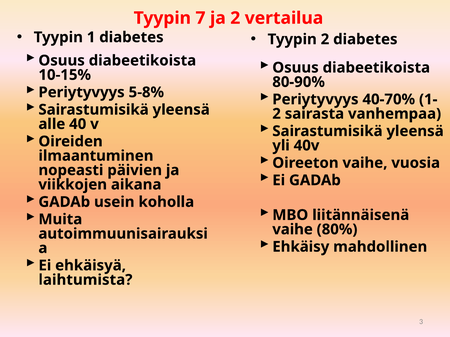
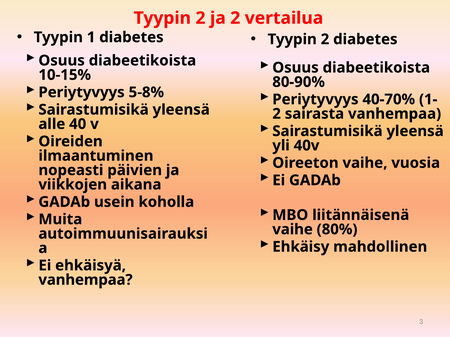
7: 7 -> 2 (200, 18)
laihtumista: laihtumista -> vanhempaa (86, 280)
